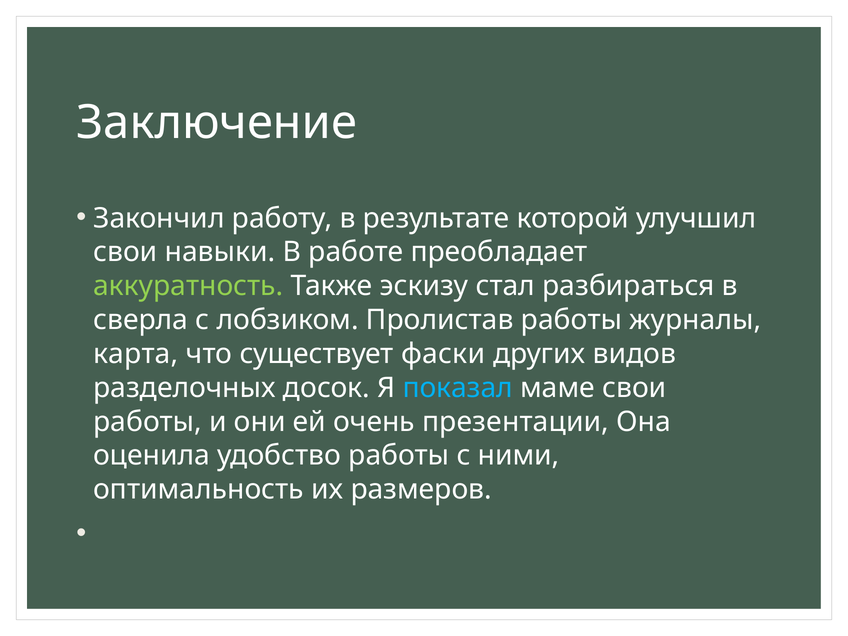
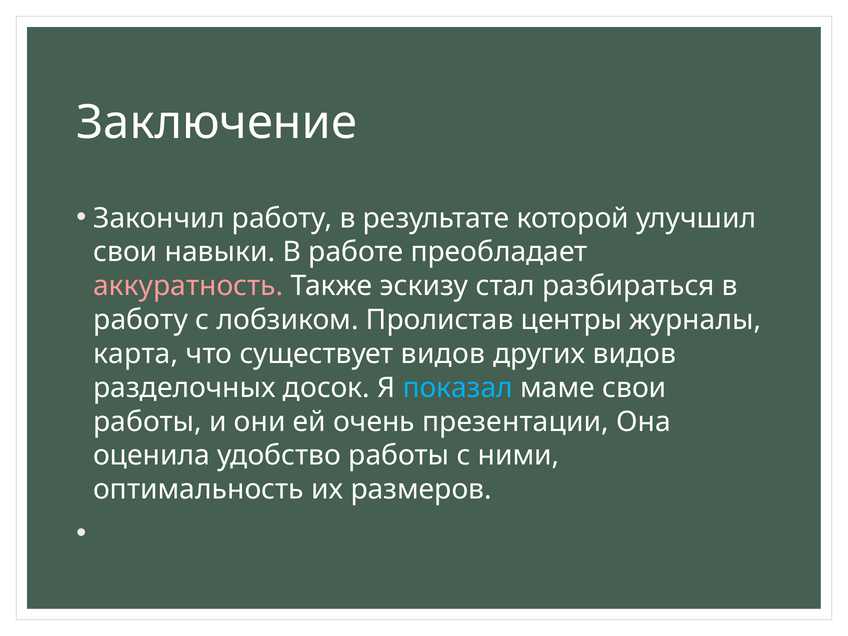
аккуратность colour: light green -> pink (188, 286)
сверла: сверла -> работу (141, 320)
Пролистав работы: работы -> центры (572, 320)
существует фаски: фаски -> видов (443, 354)
